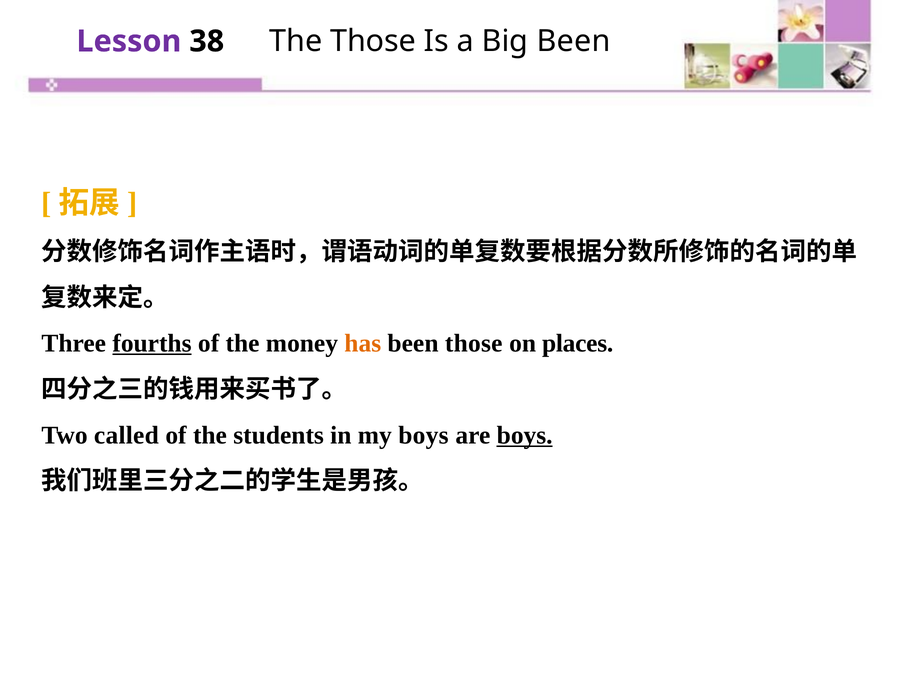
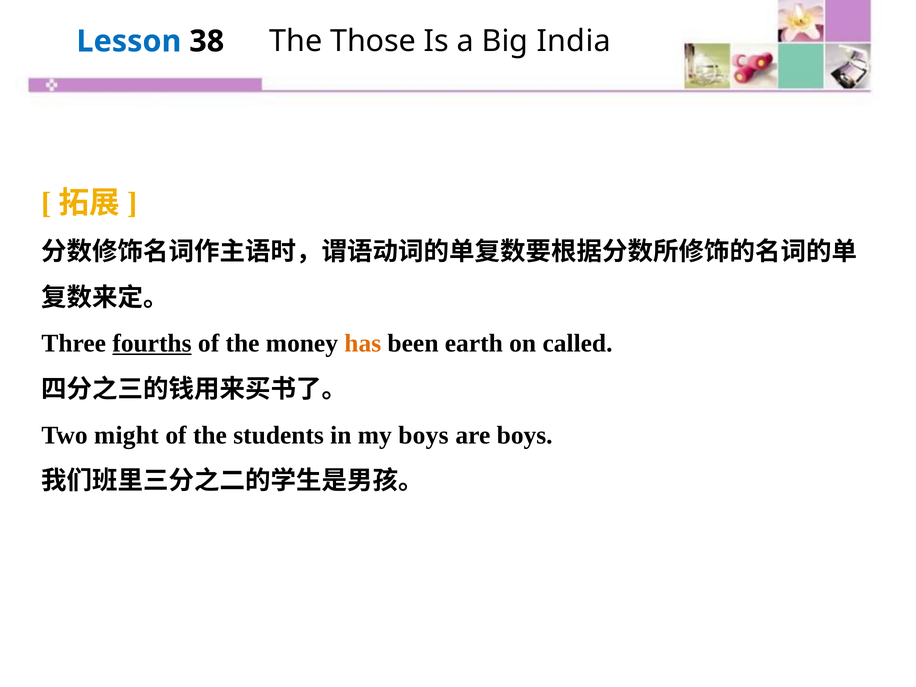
Lesson colour: purple -> blue (129, 41)
Big Been: Been -> India (574, 41)
been those: those -> earth (474, 344)
places: places -> called (578, 344)
called: called -> might (126, 435)
boys underline: present -> none (525, 435)
